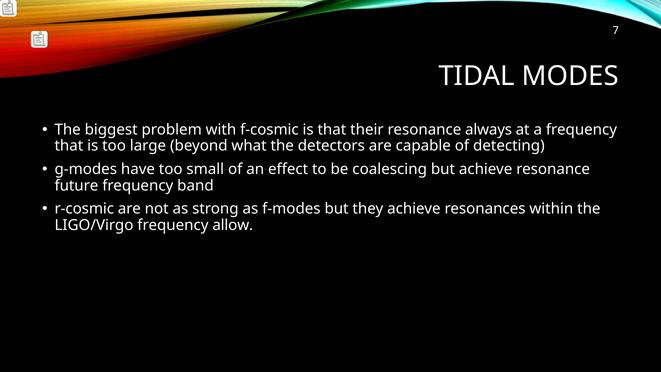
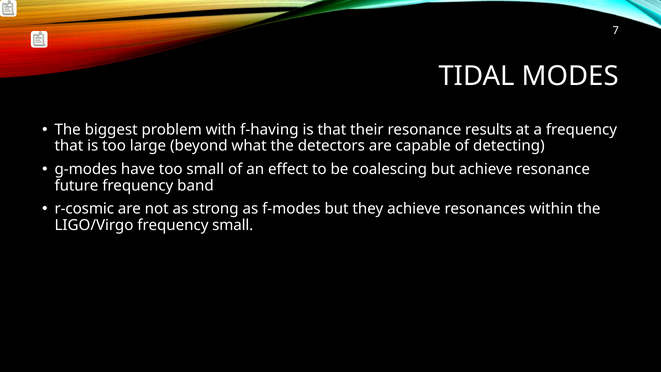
f-cosmic: f-cosmic -> f-having (269, 130)
always: always -> results (489, 130)
frequency allow: allow -> small (233, 225)
